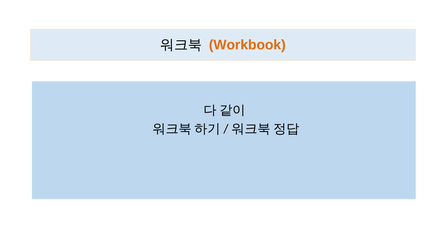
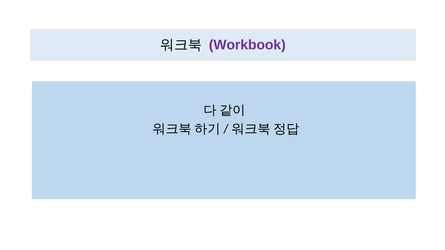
Workbook colour: orange -> purple (247, 45)
